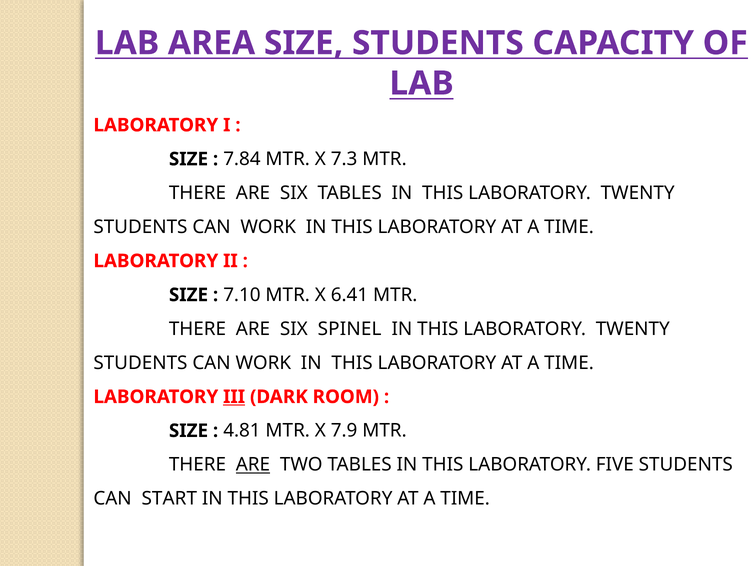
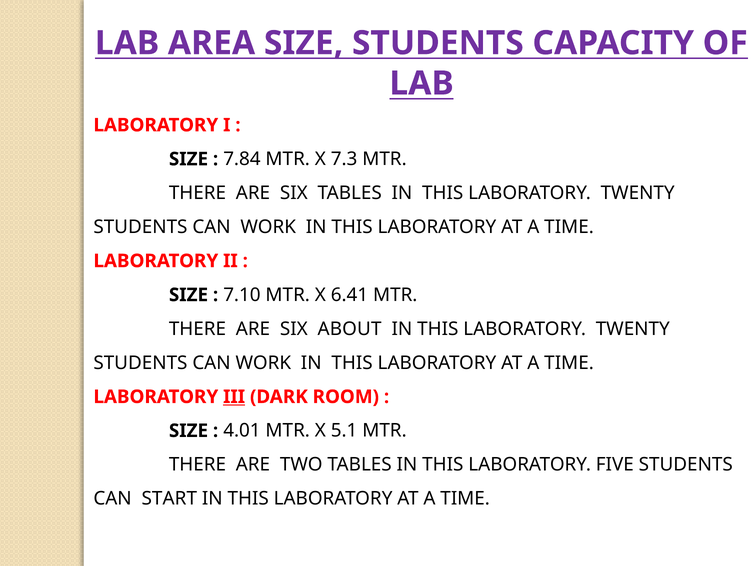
SPINEL: SPINEL -> ABOUT (350, 329)
4.81: 4.81 -> 4.01 (242, 431)
7.9: 7.9 -> 5.1 (344, 431)
ARE underline: present -> none (253, 465)
